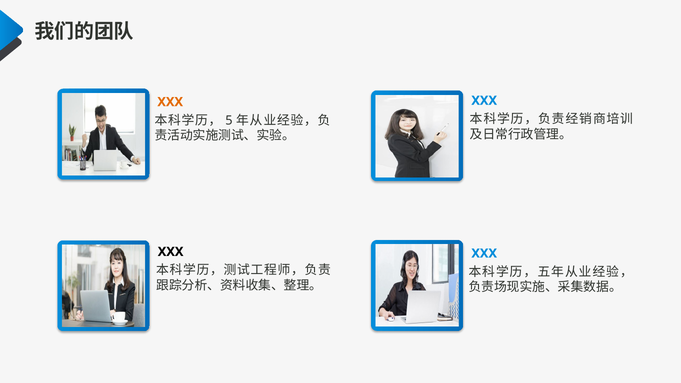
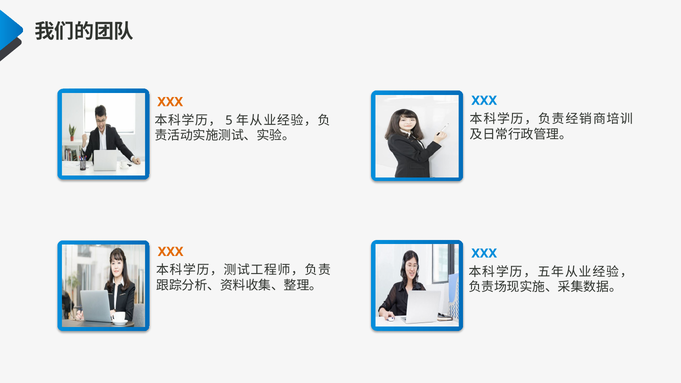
XXX colour: black -> orange (171, 252)
